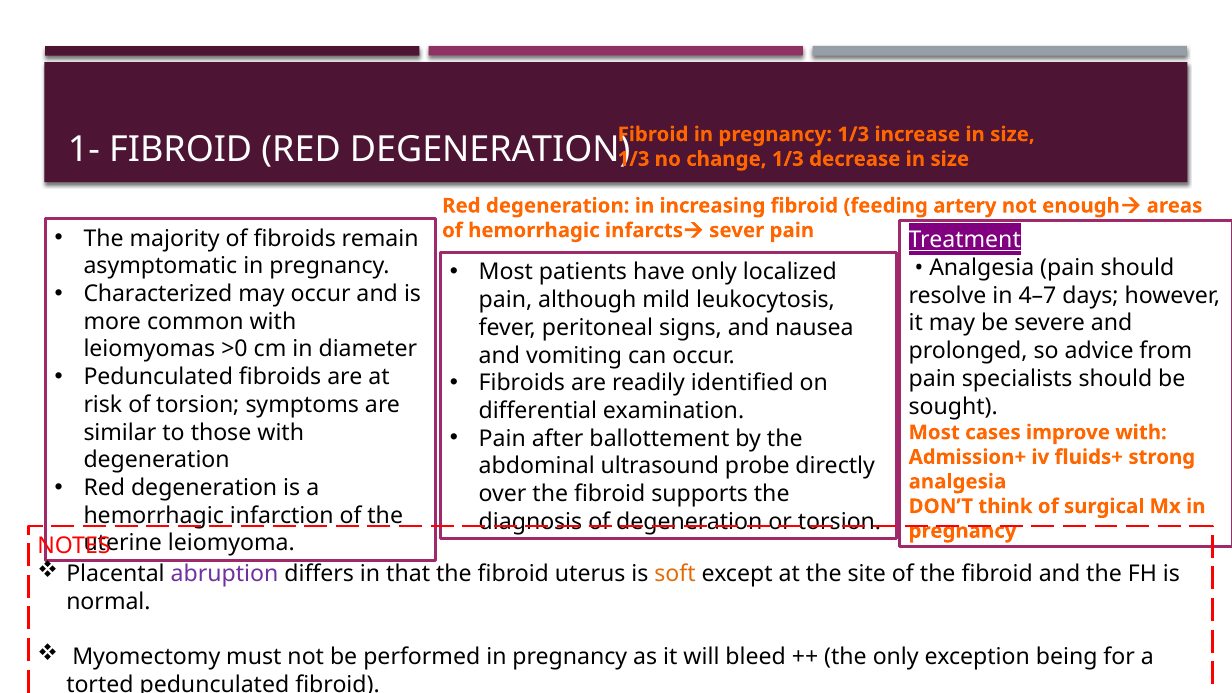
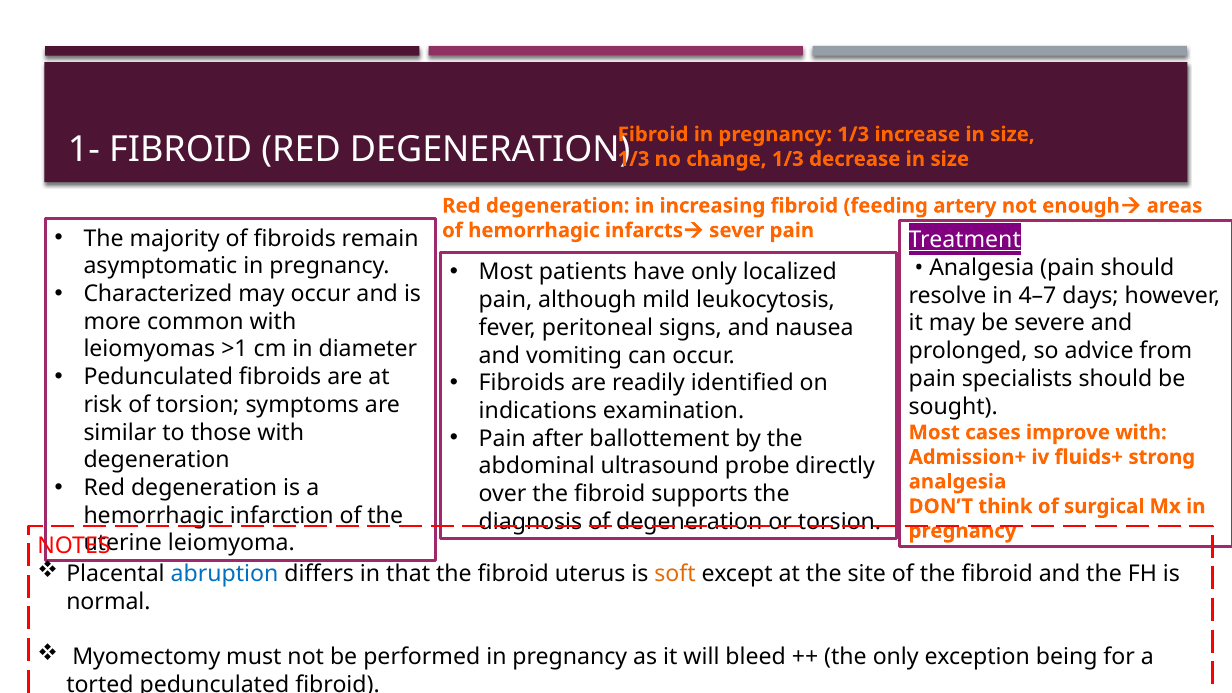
>0: >0 -> >1 (234, 349)
differential: differential -> indications (538, 411)
abruption colour: purple -> blue (224, 574)
